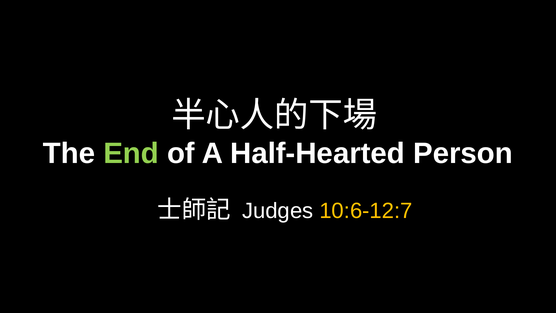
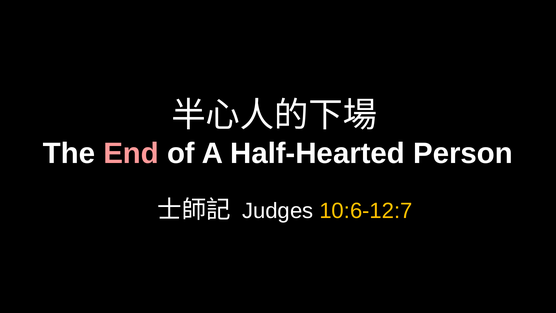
End colour: light green -> pink (131, 153)
